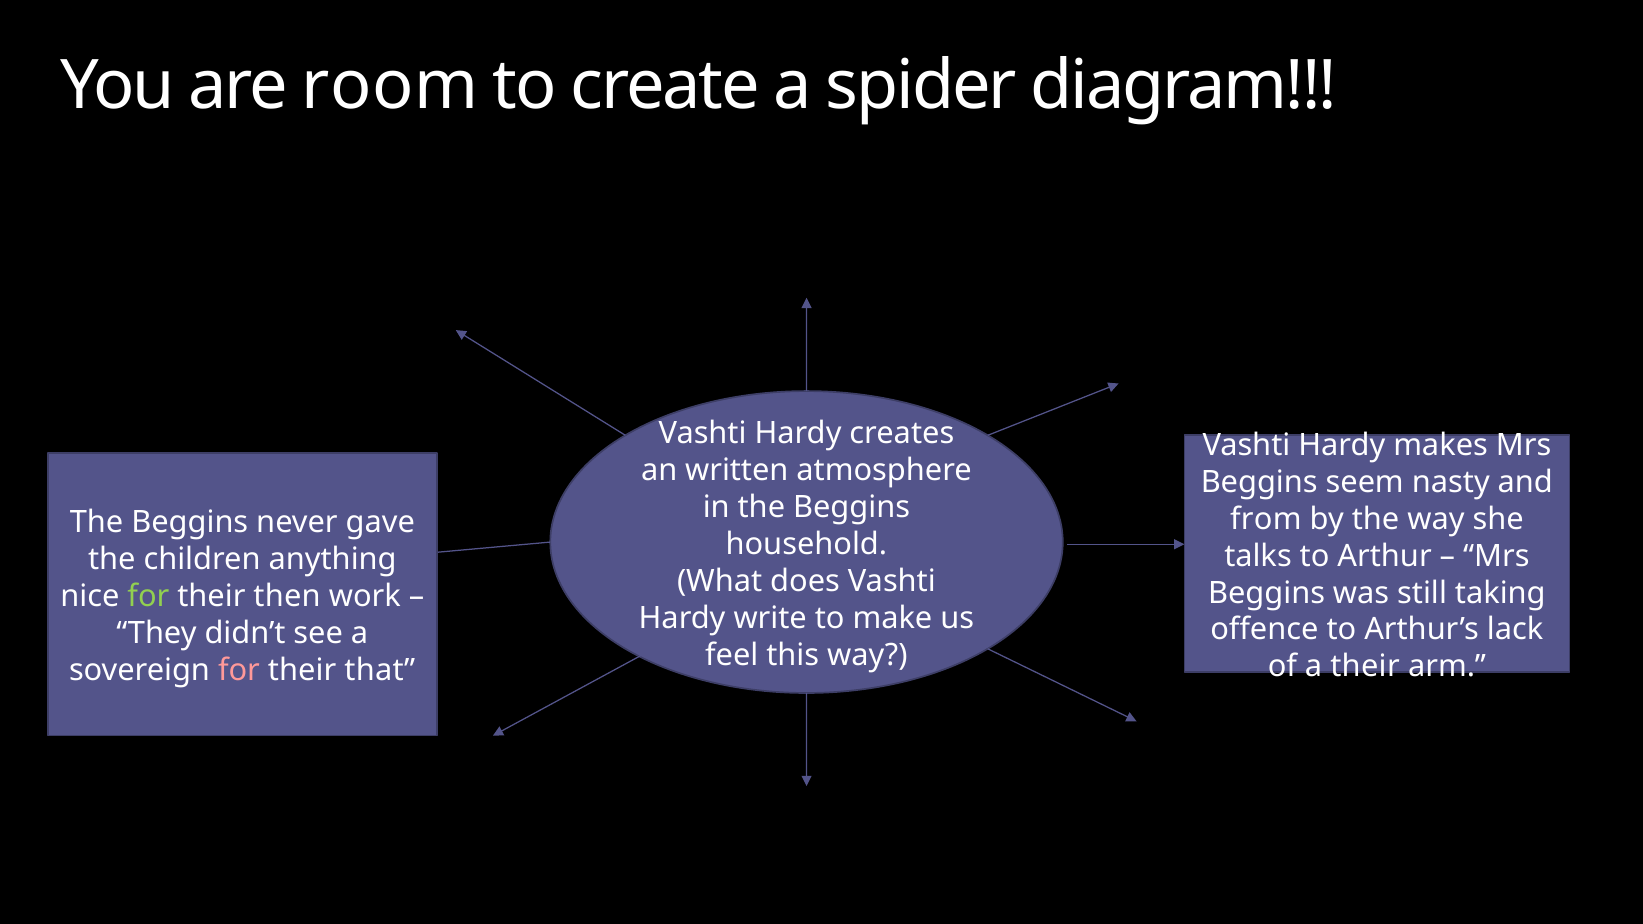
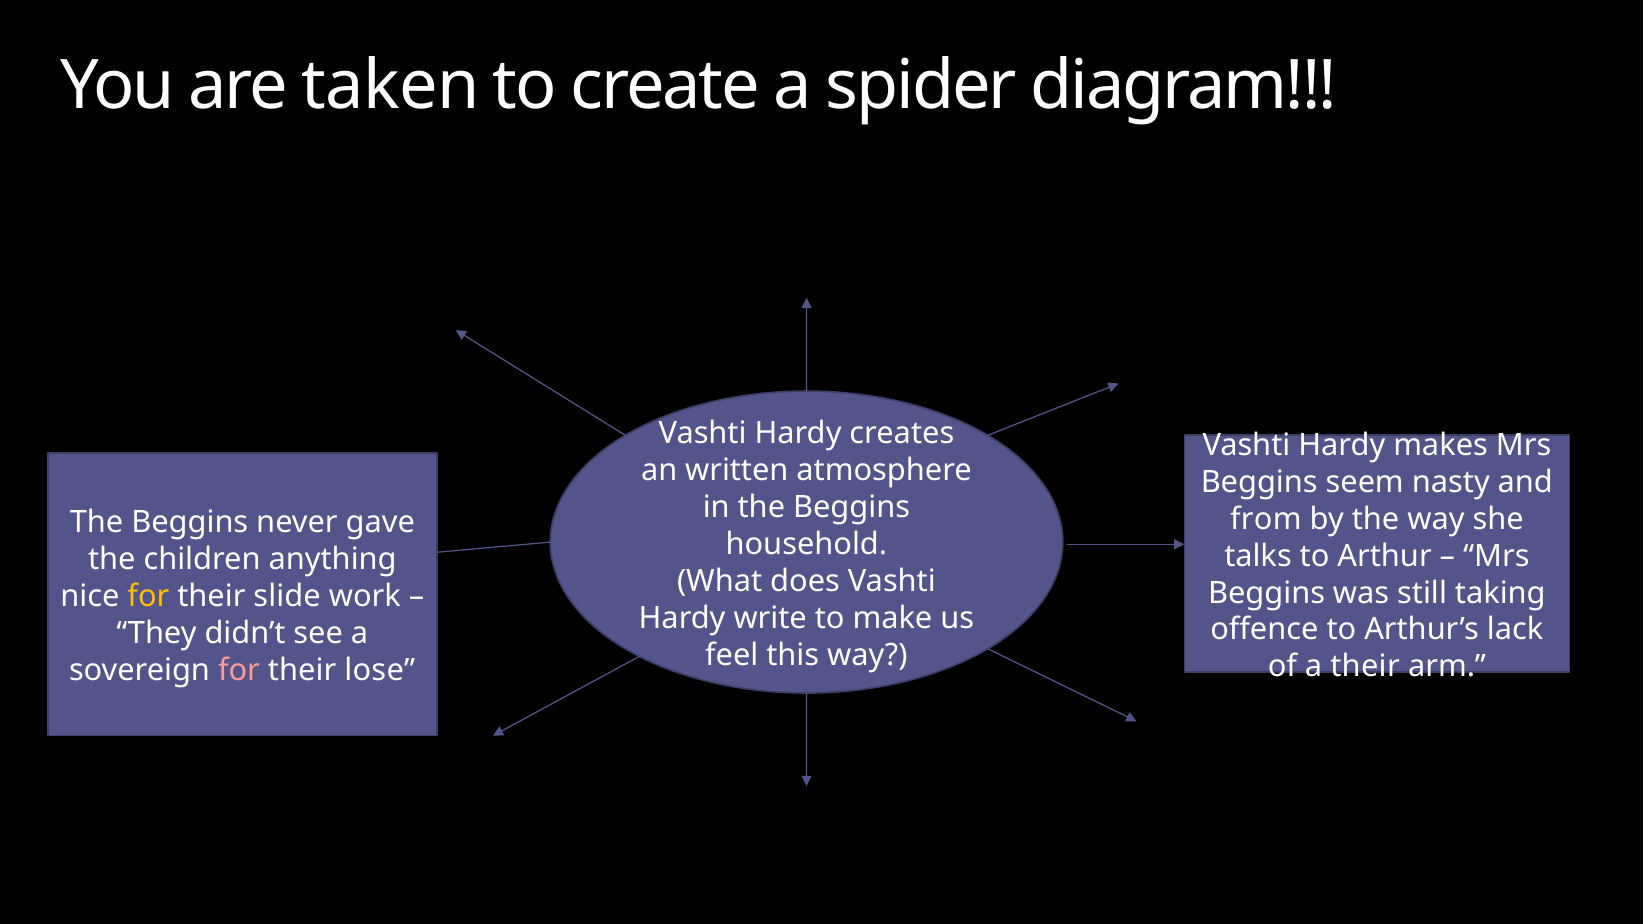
room: room -> taken (391, 86)
for colour: light green -> yellow (148, 597)
then: then -> slide (287, 597)
that: that -> lose (380, 671)
